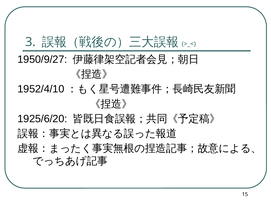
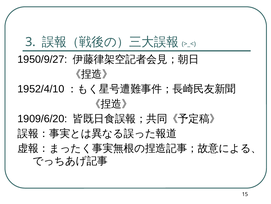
1925/6/20: 1925/6/20 -> 1909/6/20 (42, 118)
